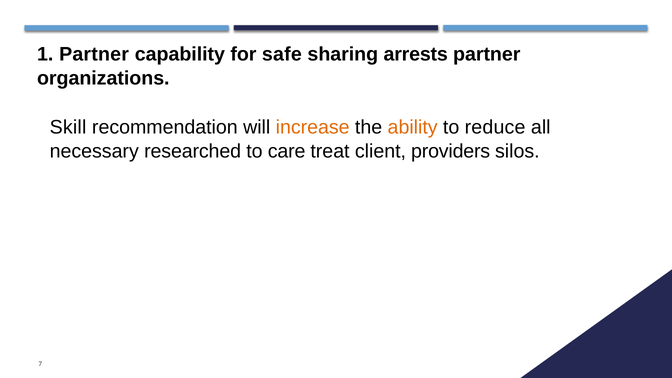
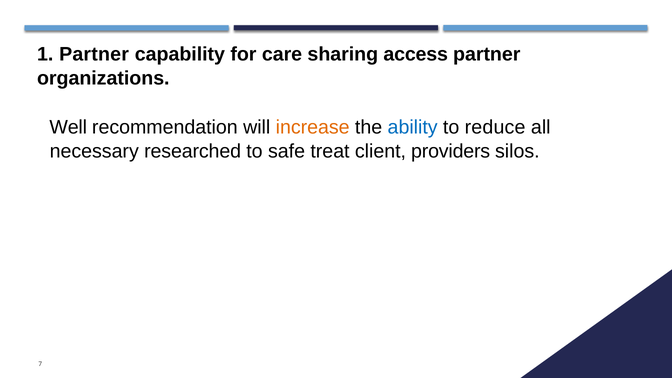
safe: safe -> care (282, 55)
arrests: arrests -> access (416, 55)
Skill: Skill -> Well (68, 128)
ability colour: orange -> blue (413, 128)
care: care -> safe (287, 151)
